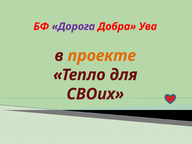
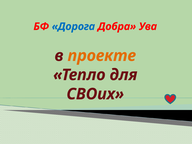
Дорога colour: purple -> blue (73, 26)
